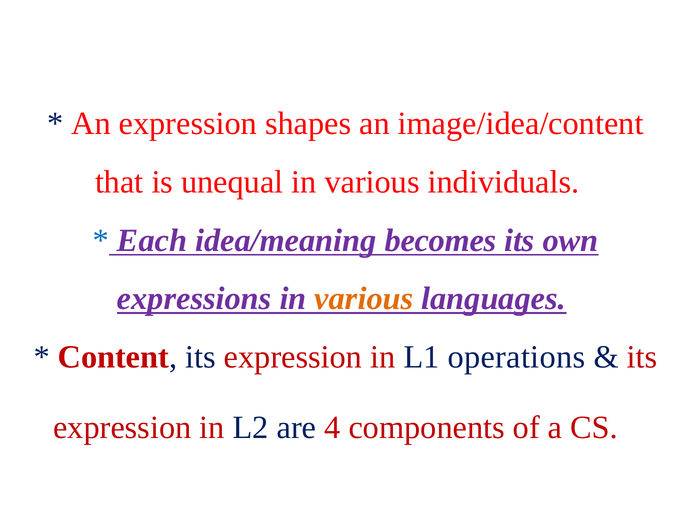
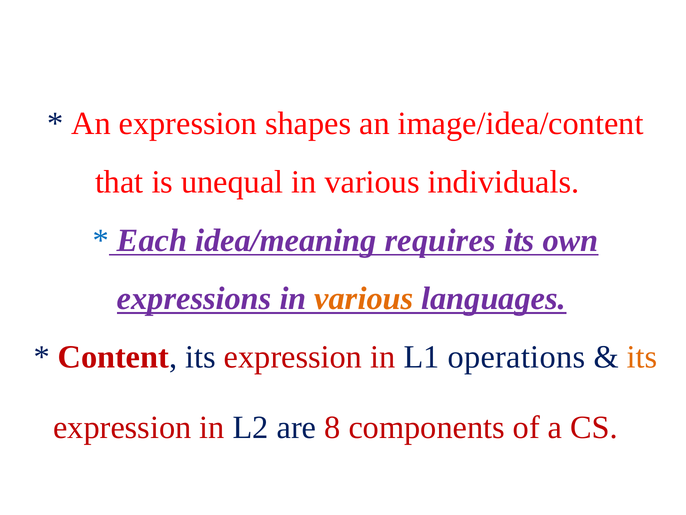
becomes: becomes -> requires (440, 240)
its colour: red -> orange (642, 357)
4: 4 -> 8 (332, 427)
